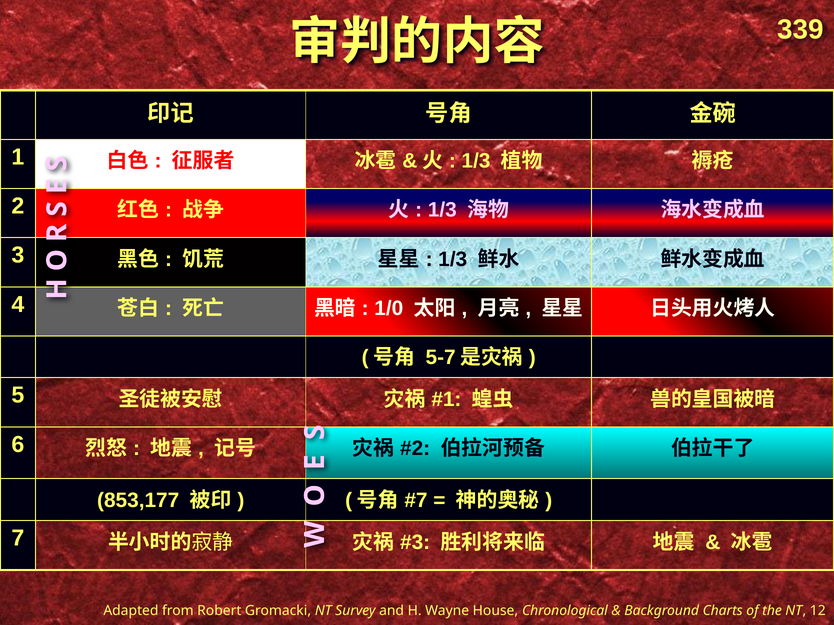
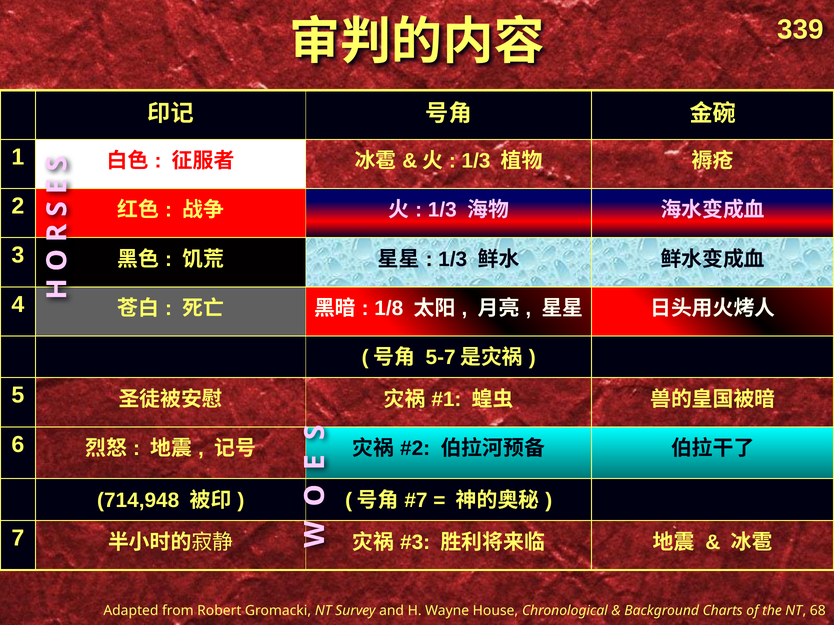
1/0: 1/0 -> 1/8 (389, 309)
853,177: 853,177 -> 714,948 (138, 501)
12: 12 -> 68 (818, 611)
